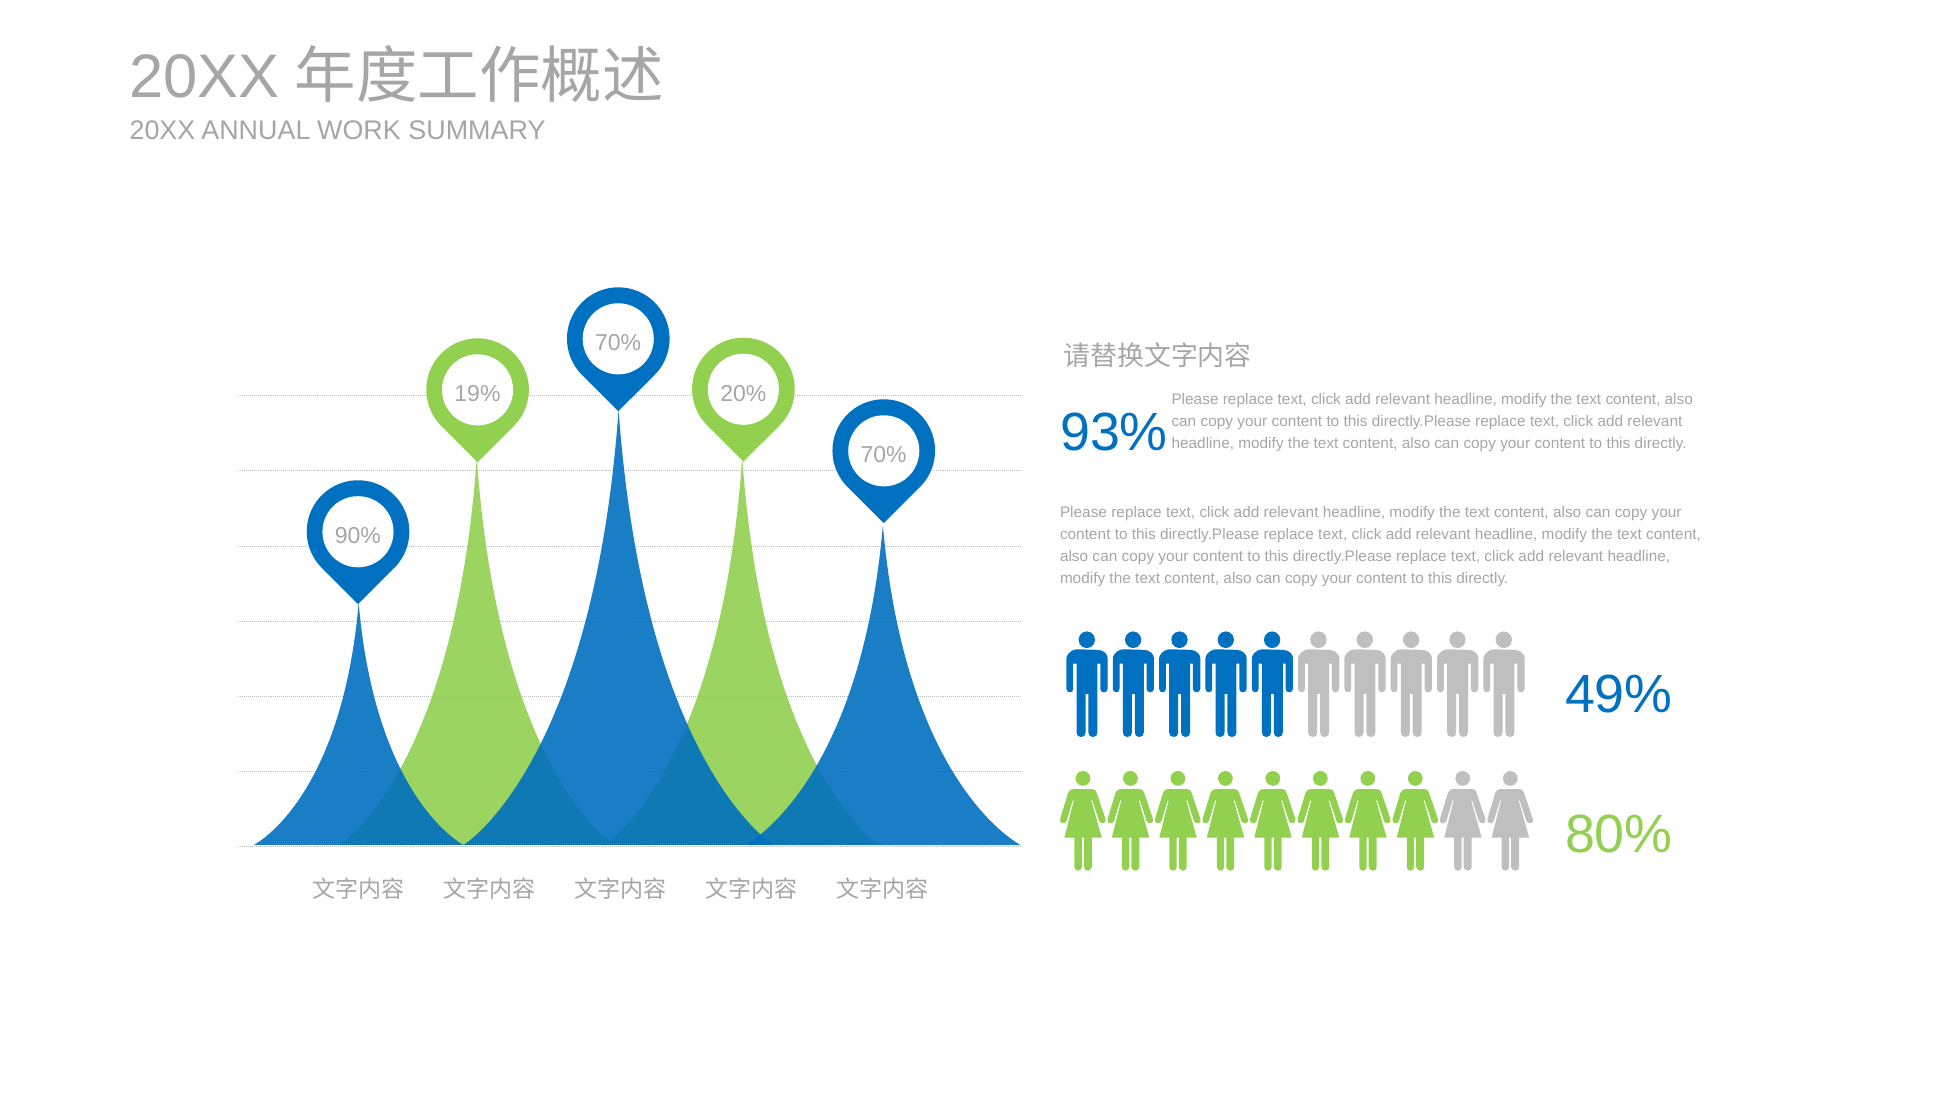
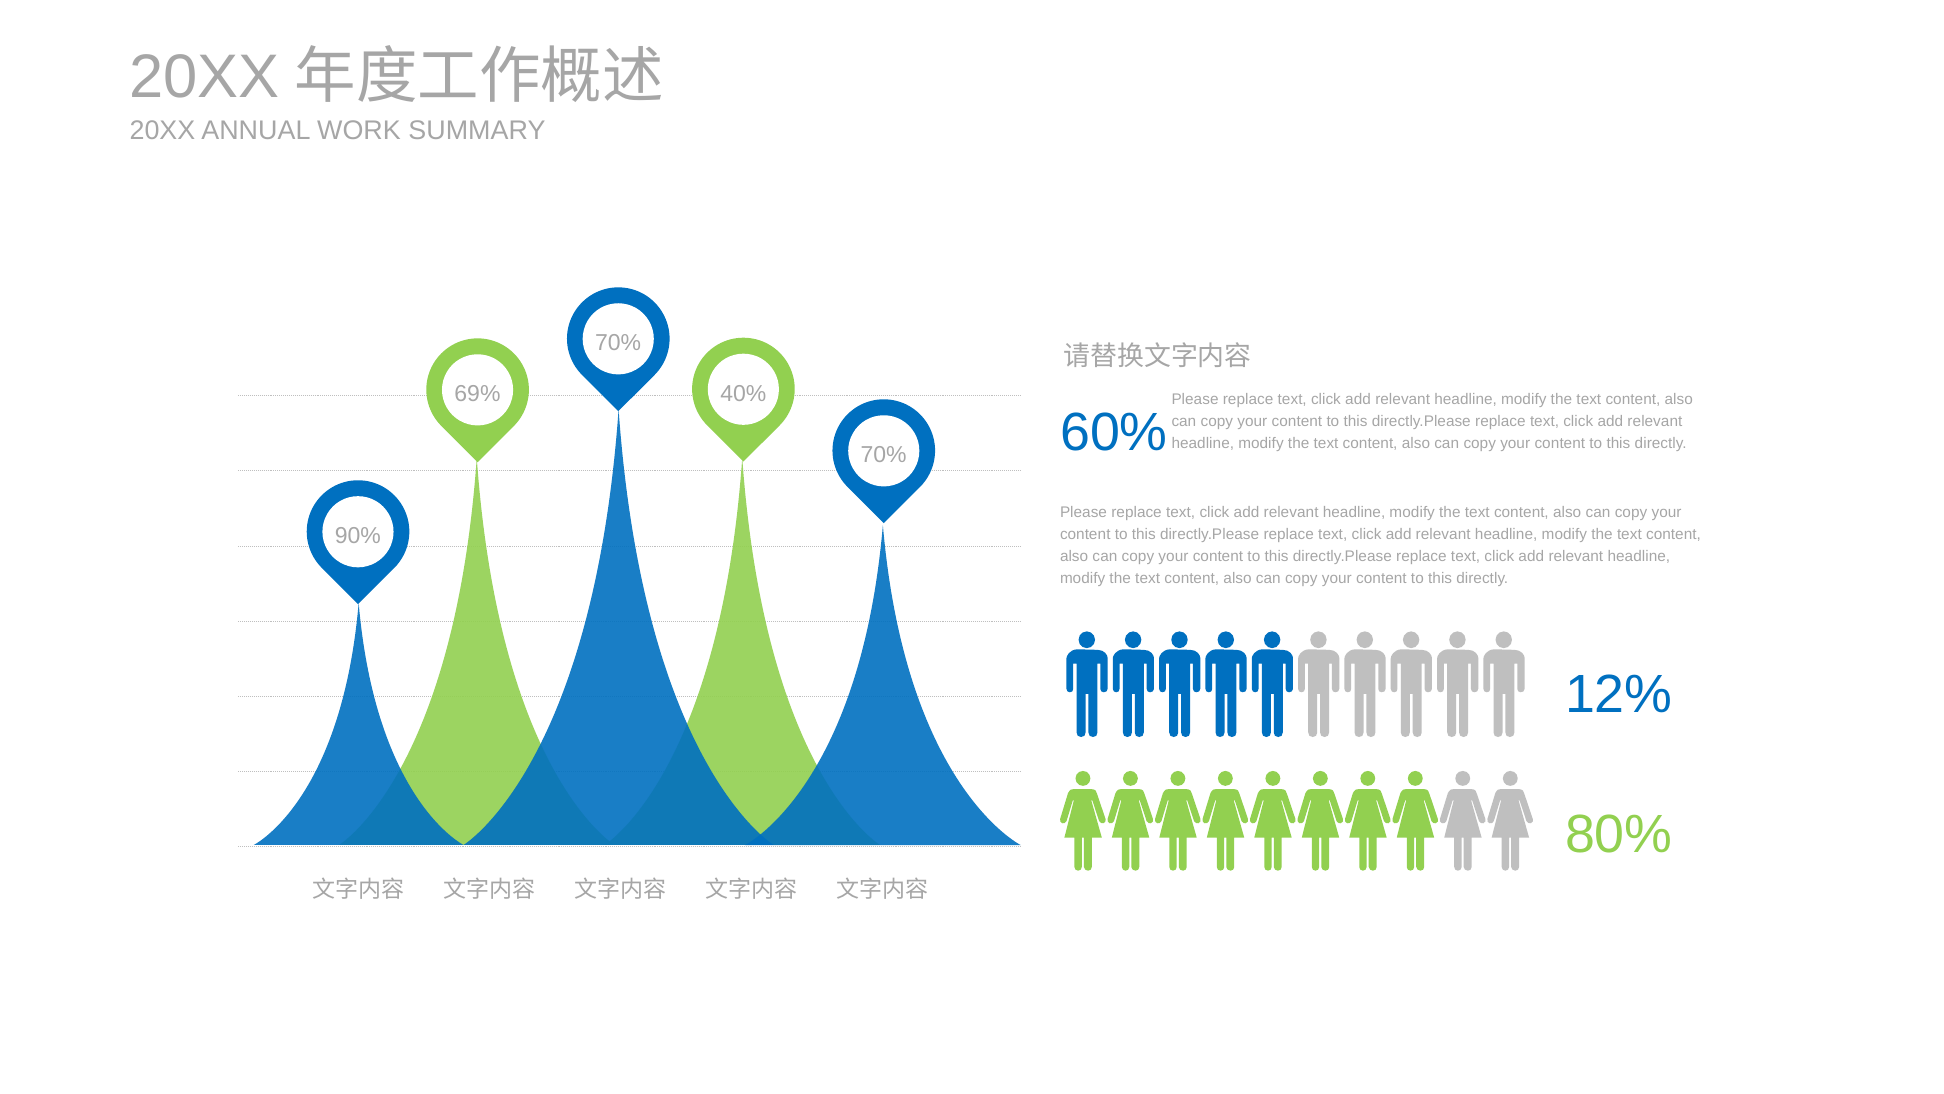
20%: 20% -> 40% (743, 393)
19%: 19% -> 69% (477, 394)
93%: 93% -> 60% (1114, 433)
49%: 49% -> 12% (1619, 694)
